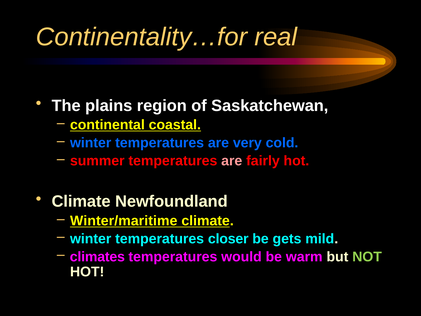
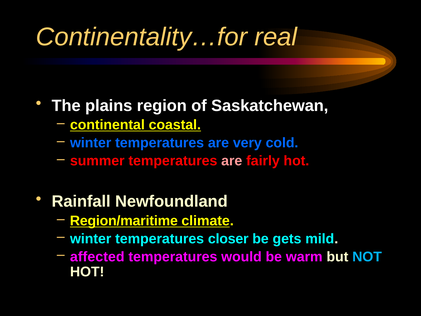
Climate: Climate -> Rainfall (81, 201)
Winter/maritime: Winter/maritime -> Region/maritime (124, 221)
climates: climates -> affected (97, 257)
NOT colour: light green -> light blue (367, 257)
